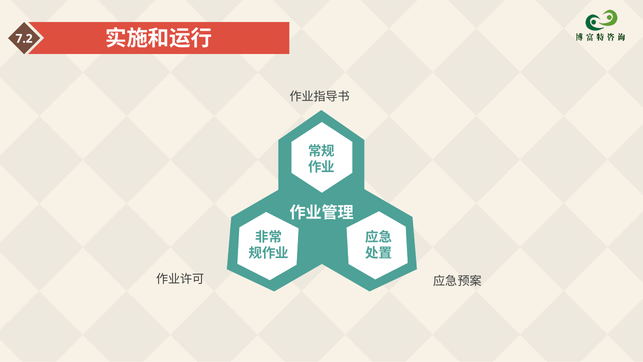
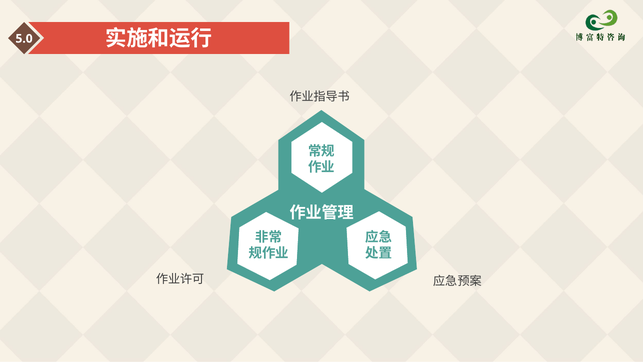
7.2: 7.2 -> 5.0 (24, 39)
